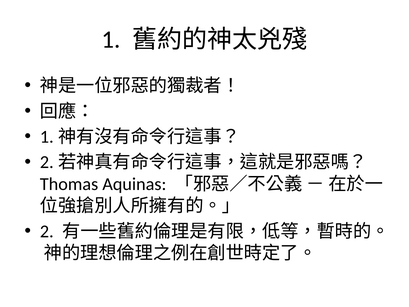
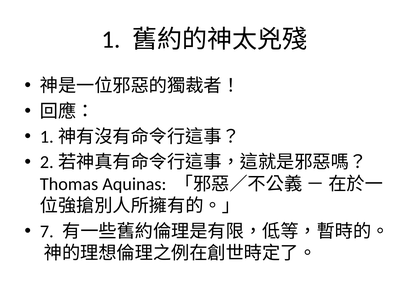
2: 2 -> 7 (47, 231)
